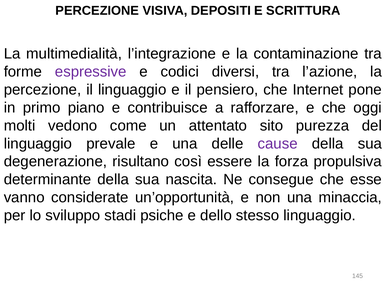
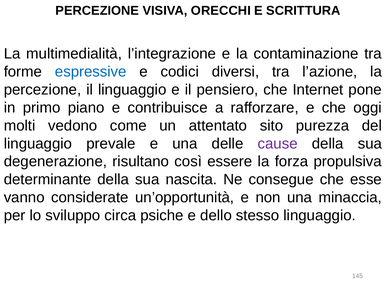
DEPOSITI: DEPOSITI -> ORECCHI (221, 11)
espressive colour: purple -> blue (91, 72)
stadi: stadi -> circa (120, 216)
